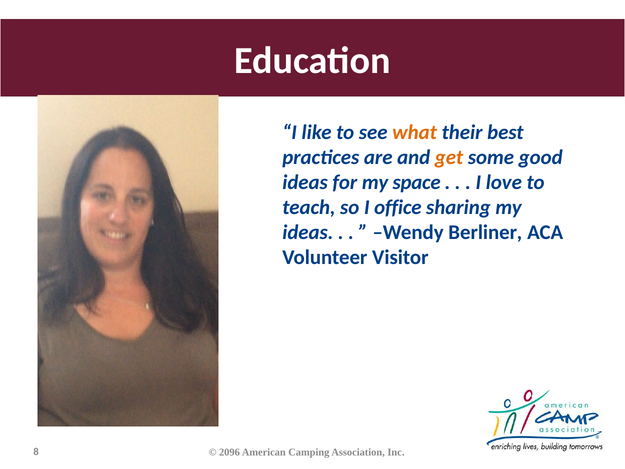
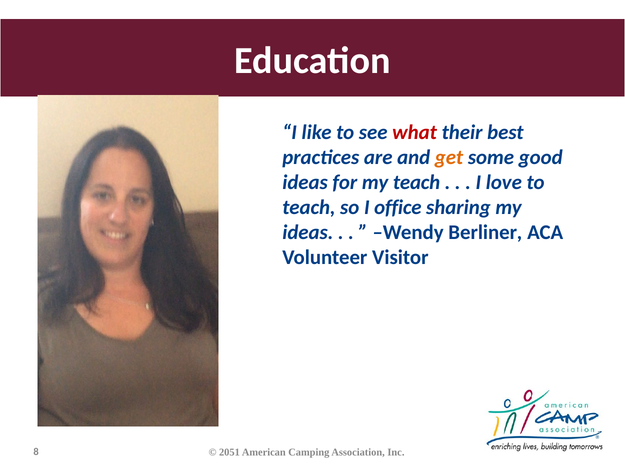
what colour: orange -> red (415, 132)
my space: space -> teach (417, 182)
2096: 2096 -> 2051 (229, 452)
